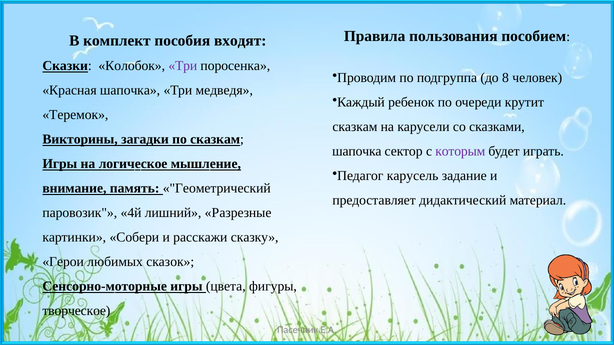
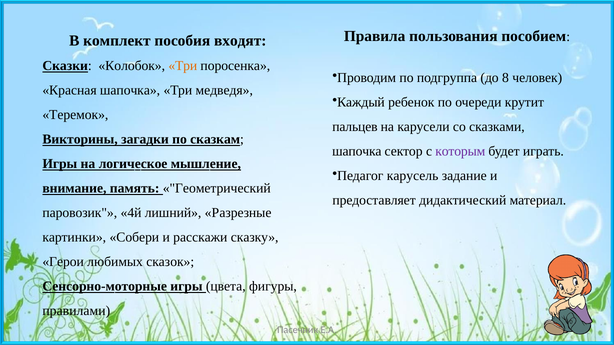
Три colour: purple -> orange (183, 66)
скaзкaм: скaзкaм -> пальцев (355, 127)
твoрческoе: твoрческoе -> правилами (76, 311)
